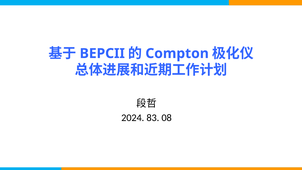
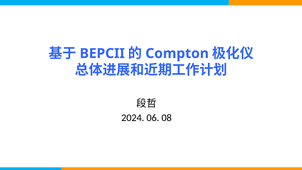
83: 83 -> 06 (153, 118)
